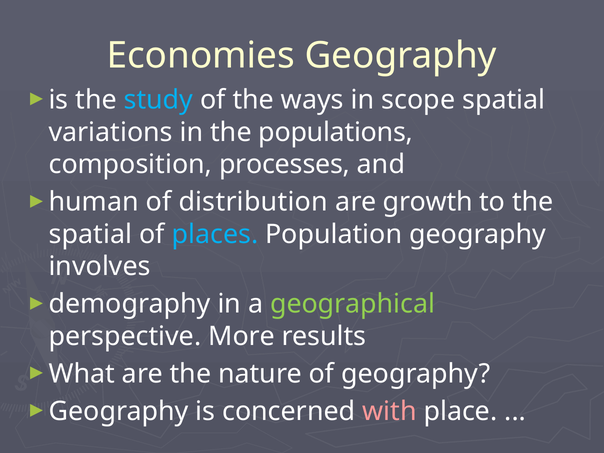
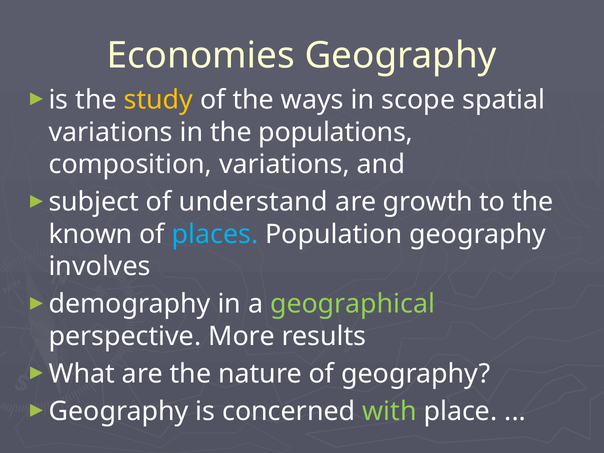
study colour: light blue -> yellow (158, 100)
composition processes: processes -> variations (284, 164)
human: human -> subject (94, 202)
distribution: distribution -> understand (253, 202)
spatial: spatial -> known (91, 234)
with colour: pink -> light green (389, 411)
